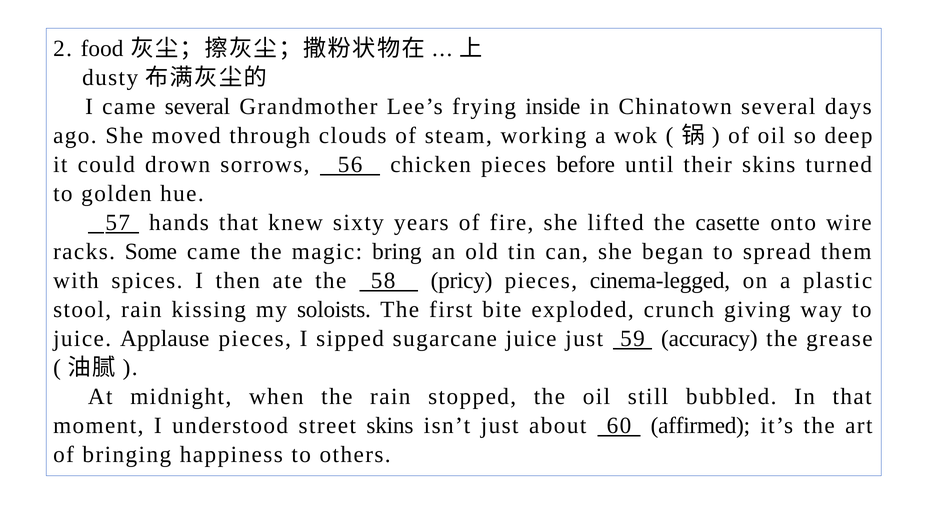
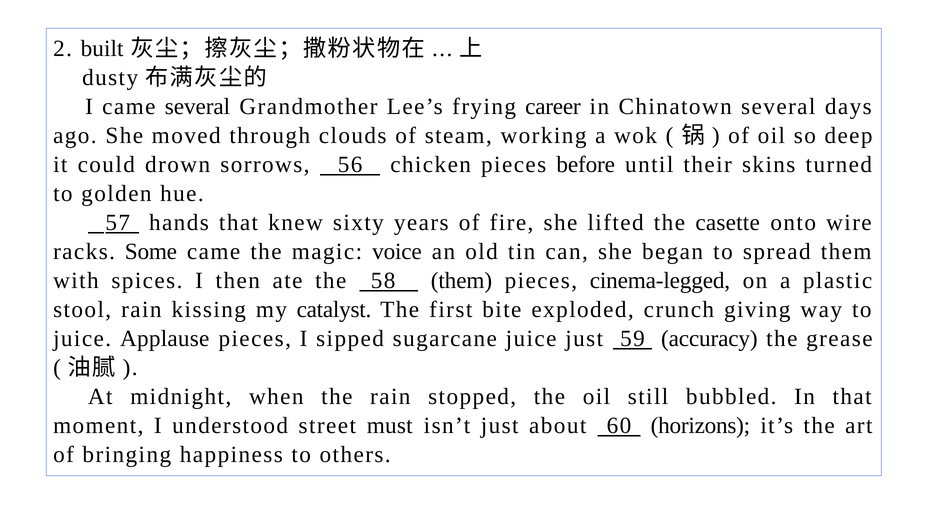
food: food -> built (102, 48)
inside: inside -> career (553, 106)
bring: bring -> voice (397, 251)
58 pricy: pricy -> them (461, 280)
soloists: soloists -> catalyst (334, 309)
street skins: skins -> must (390, 425)
affirmed: affirmed -> horizons (700, 425)
